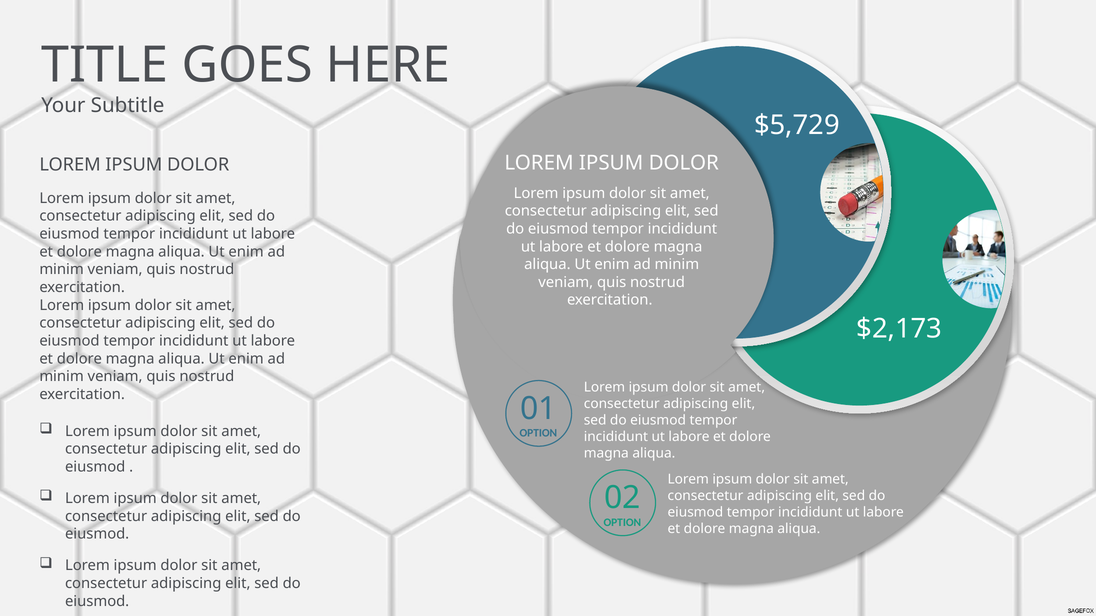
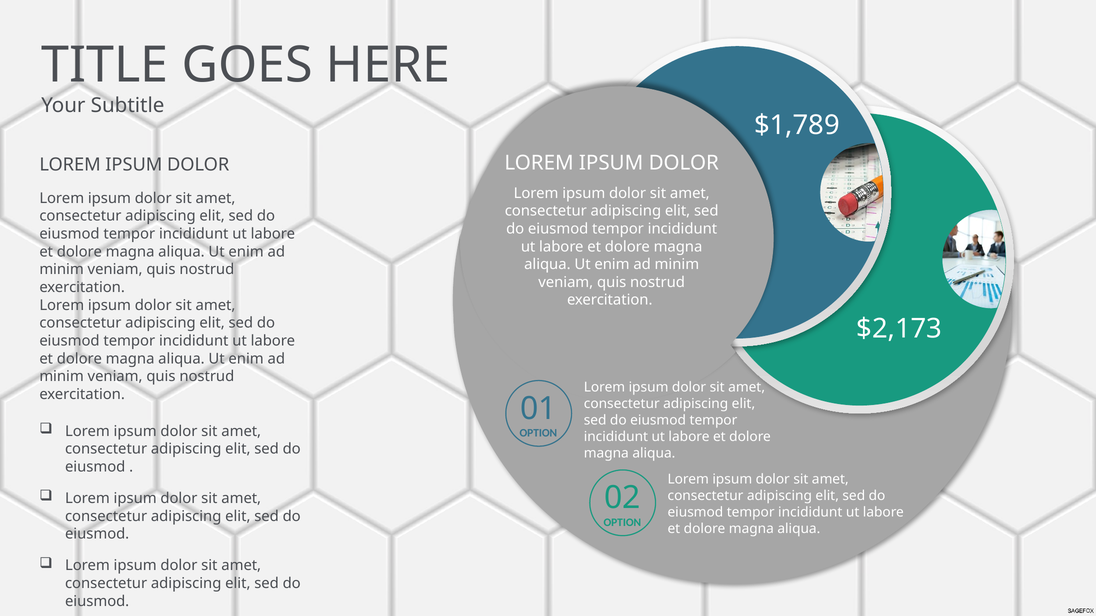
$5,729: $5,729 -> $1,789 (797, 126)
